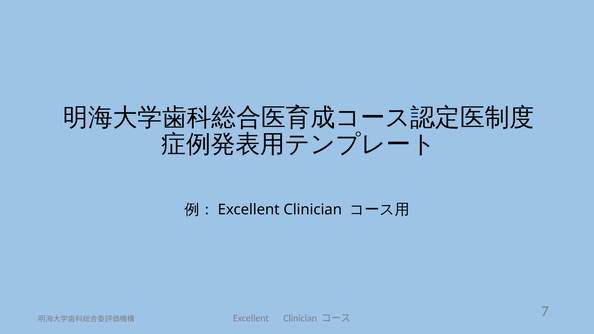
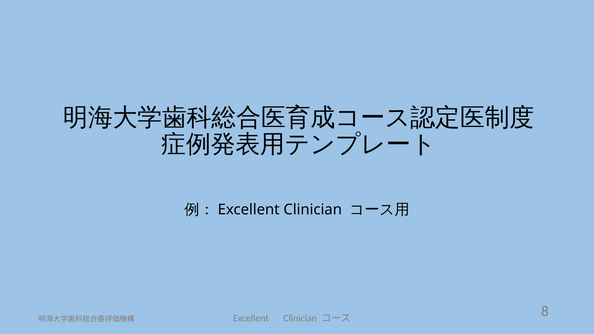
7: 7 -> 8 (545, 311)
